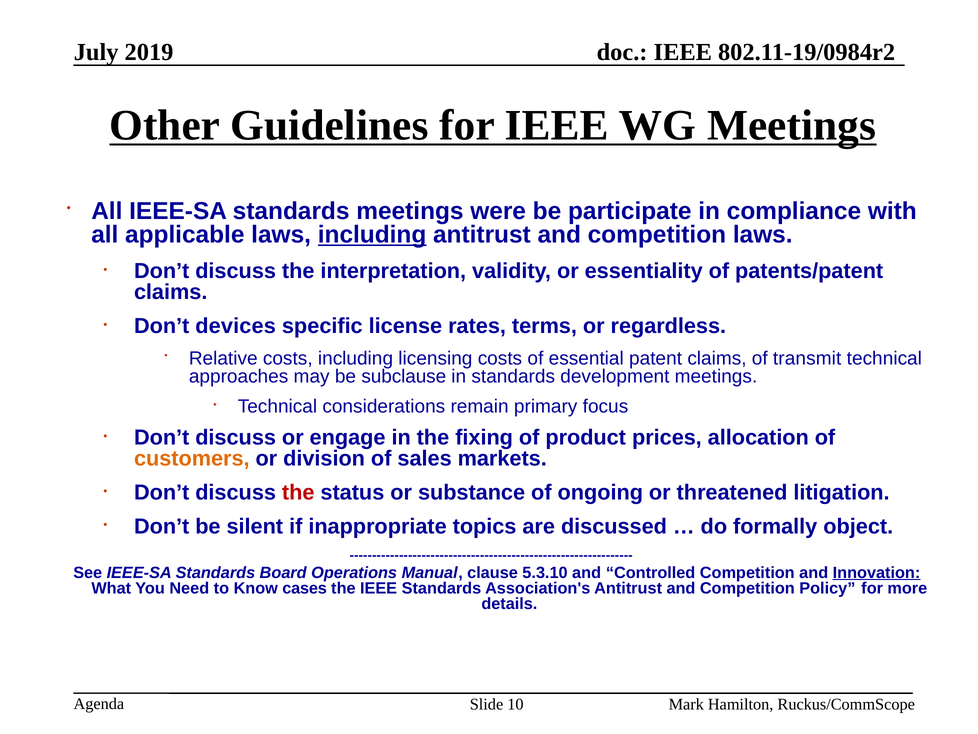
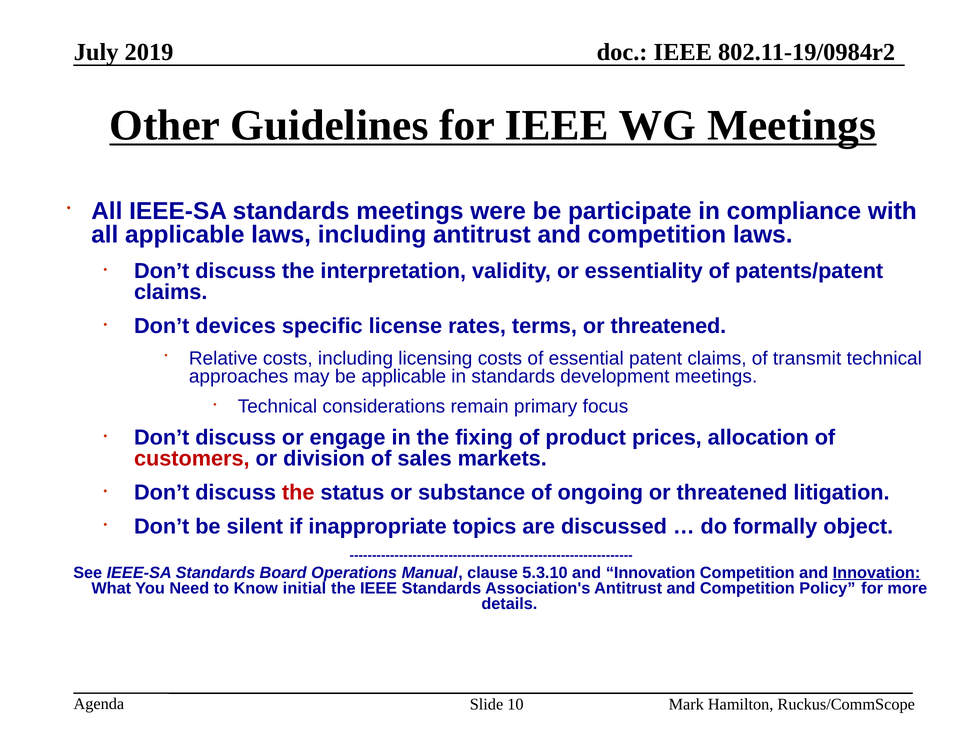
including underline: present -> none (372, 235)
terms or regardless: regardless -> threatened (668, 326)
be subclause: subclause -> applicable (404, 376)
customers colour: orange -> red (192, 458)
5.3.10 and Controlled: Controlled -> Innovation (651, 572)
cases: cases -> initial (304, 588)
